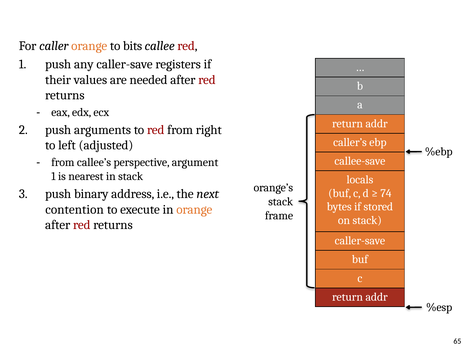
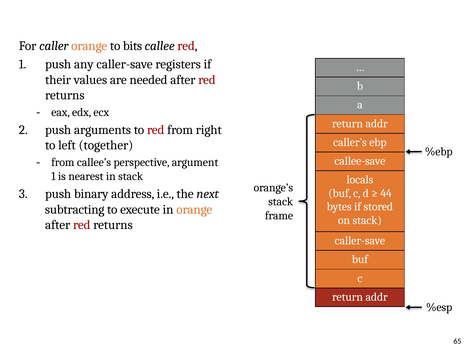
adjusted: adjusted -> together (106, 145)
74: 74 -> 44 (386, 193)
contention: contention -> subtracting (75, 209)
